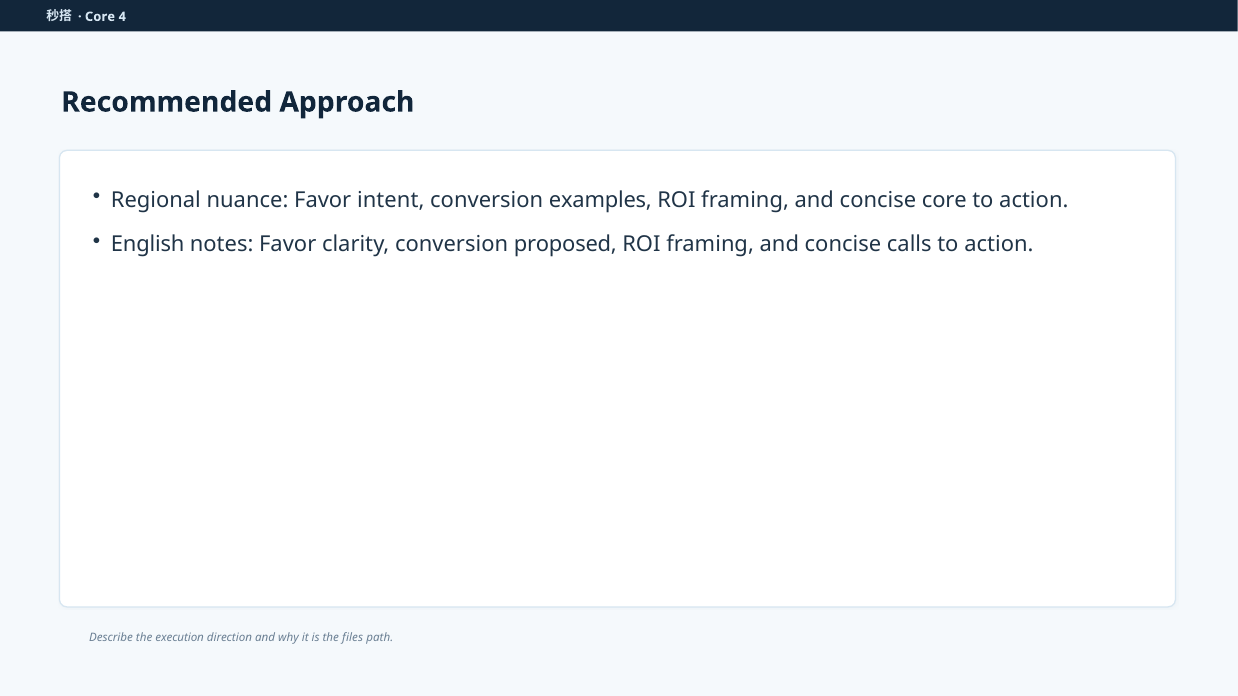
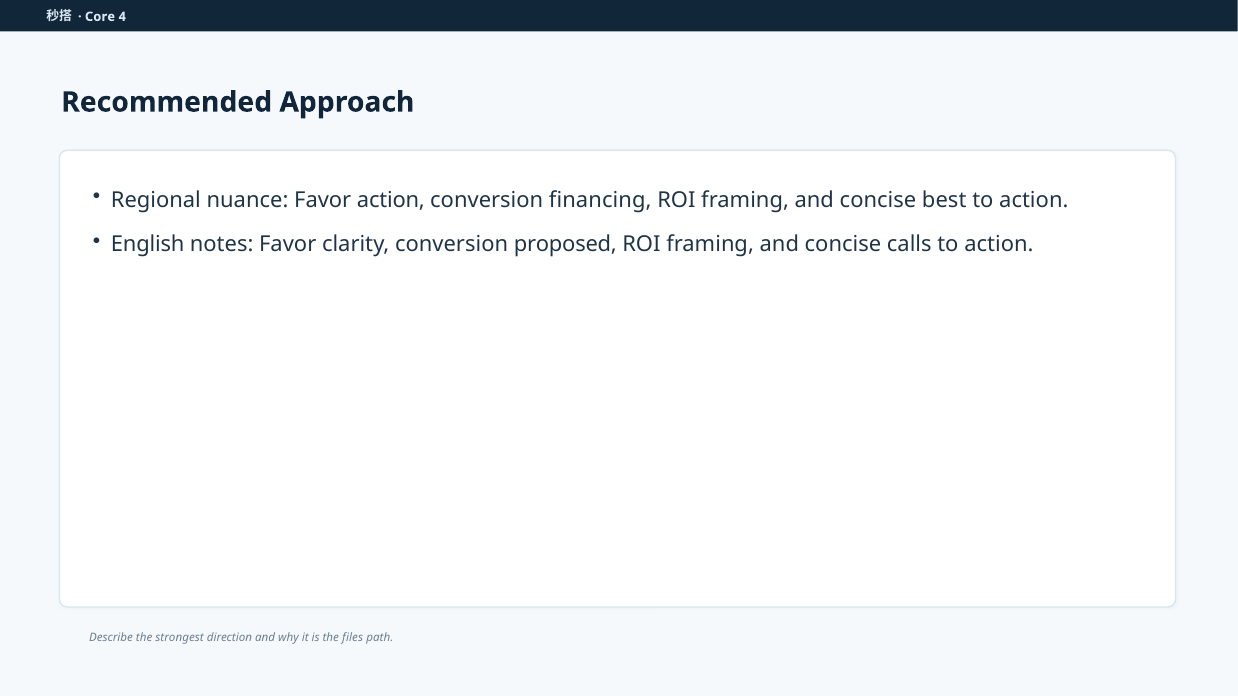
Favor intent: intent -> action (391, 200)
examples: examples -> financing (600, 200)
concise core: core -> best (944, 200)
execution: execution -> strongest (180, 638)
